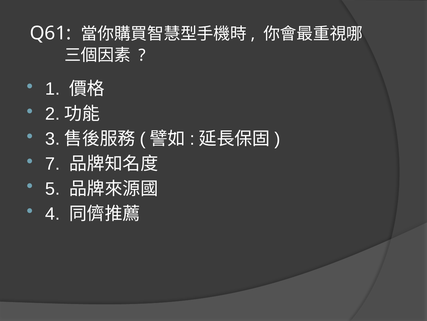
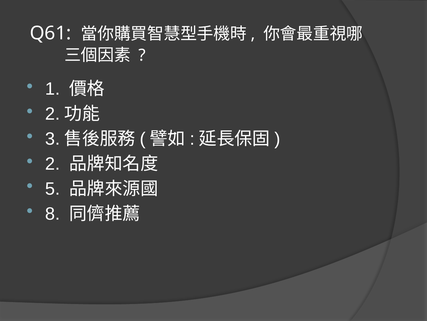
7: 7 -> 2 (53, 163)
4: 4 -> 8 (53, 213)
